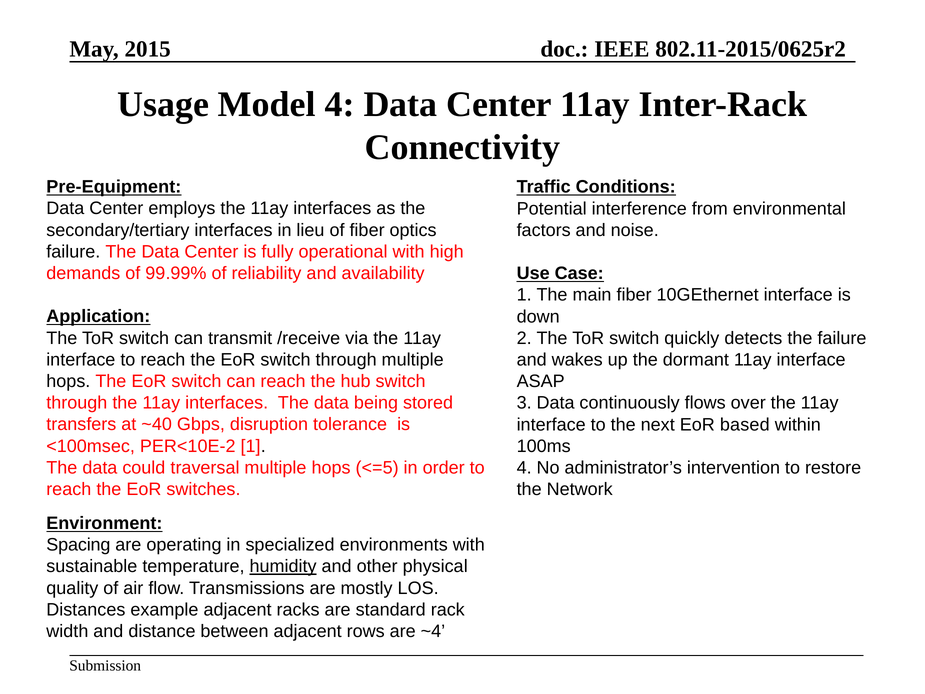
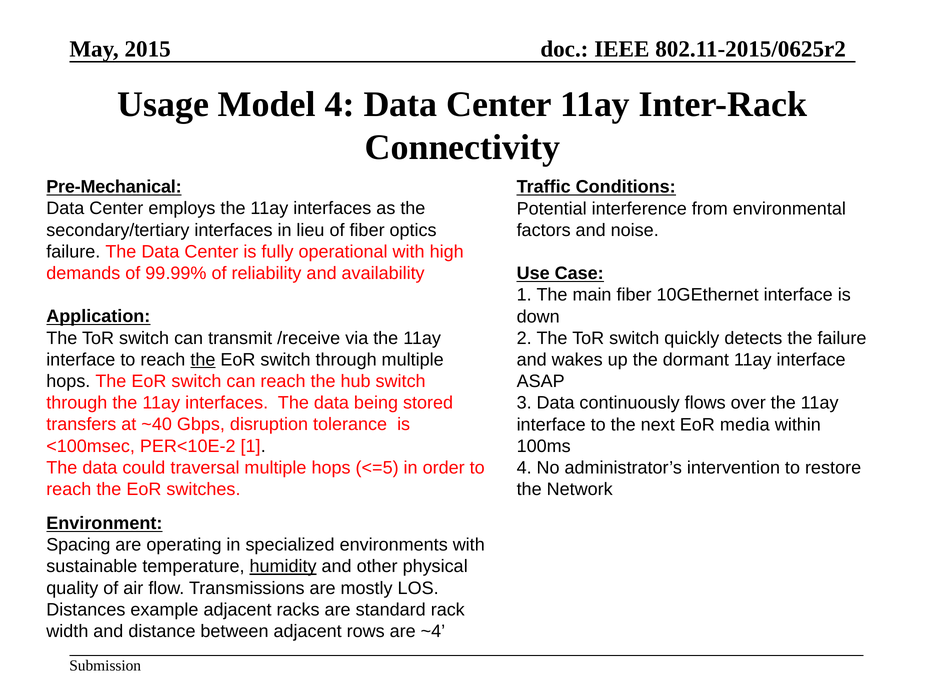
Pre-Equipment: Pre-Equipment -> Pre-Mechanical (114, 187)
the underline: none -> present (203, 360)
based: based -> media (745, 424)
